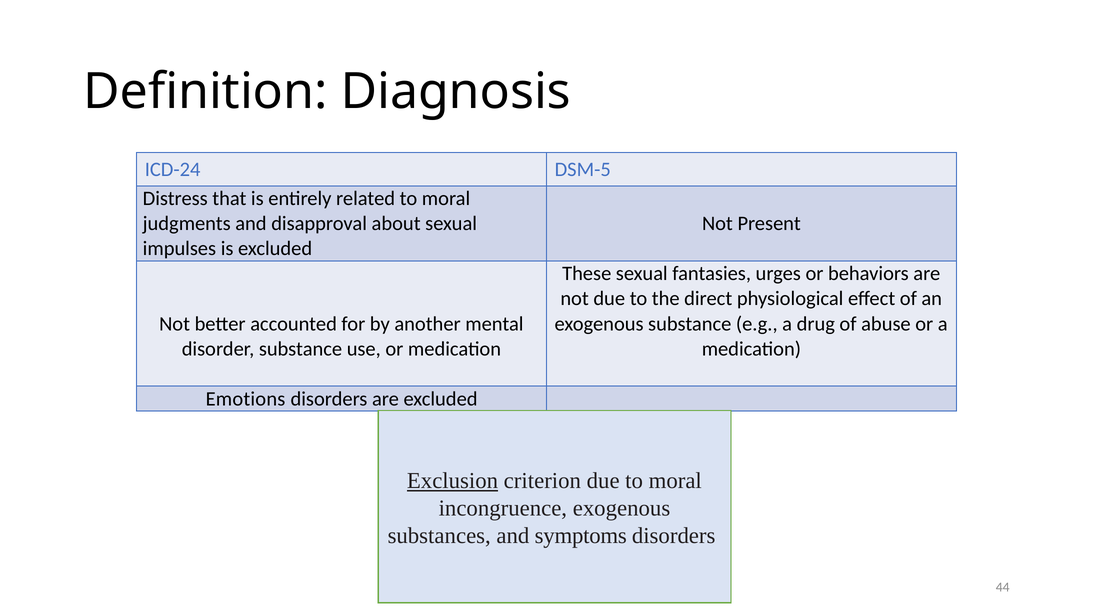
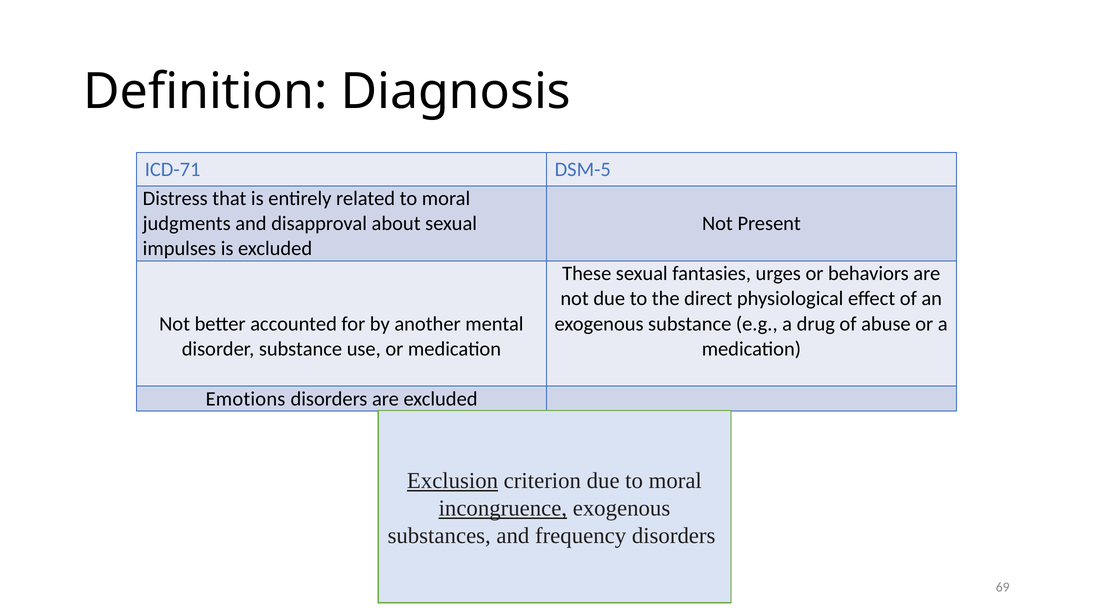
ICD-24: ICD-24 -> ICD-71 (173, 169)
incongruence underline: none -> present (503, 508)
symptoms: symptoms -> frequency (581, 535)
44: 44 -> 69 (1003, 587)
